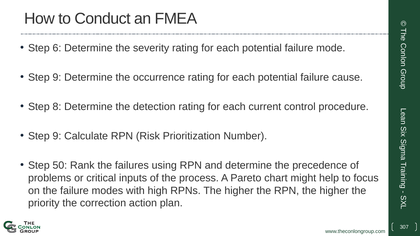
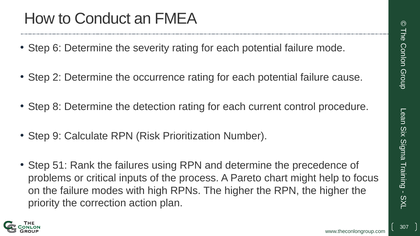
9: 9 -> 2 (57, 77)
50: 50 -> 51 (60, 166)
